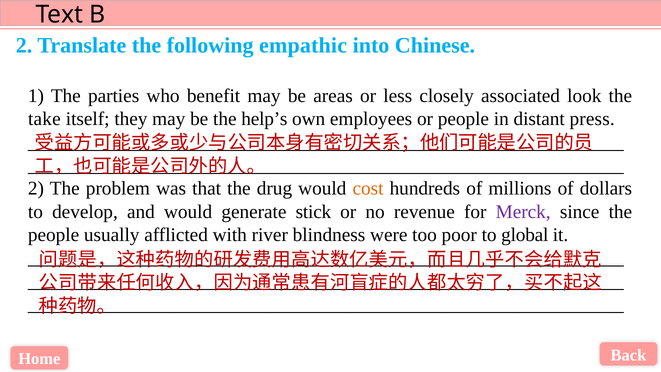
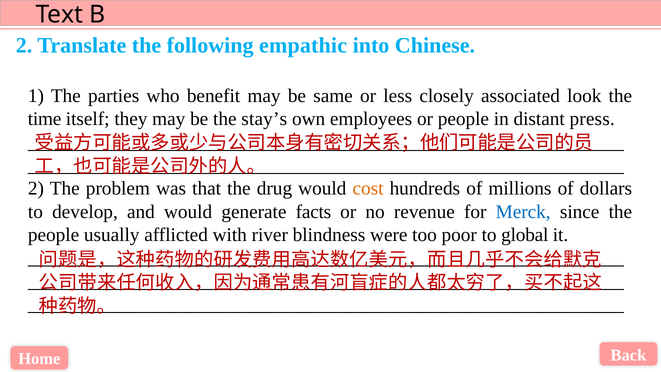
areas: areas -> same (333, 96)
take: take -> time (45, 119)
help’s: help’s -> stay’s (264, 119)
stick: stick -> facts (313, 212)
Merck colour: purple -> blue (523, 212)
